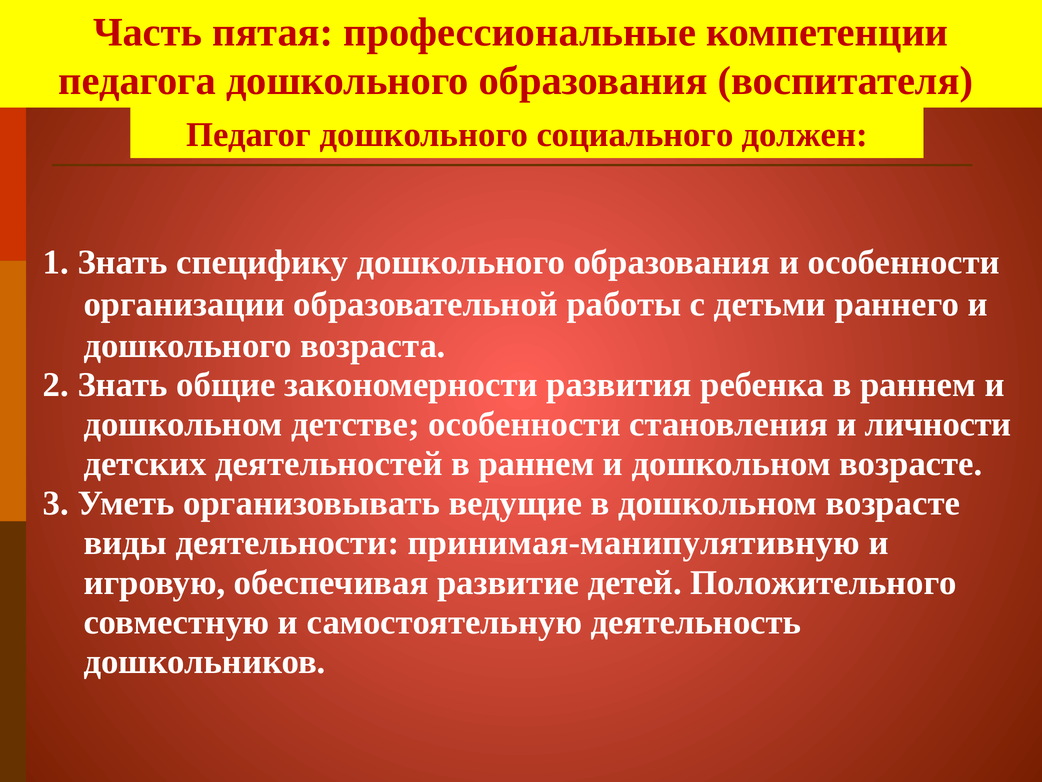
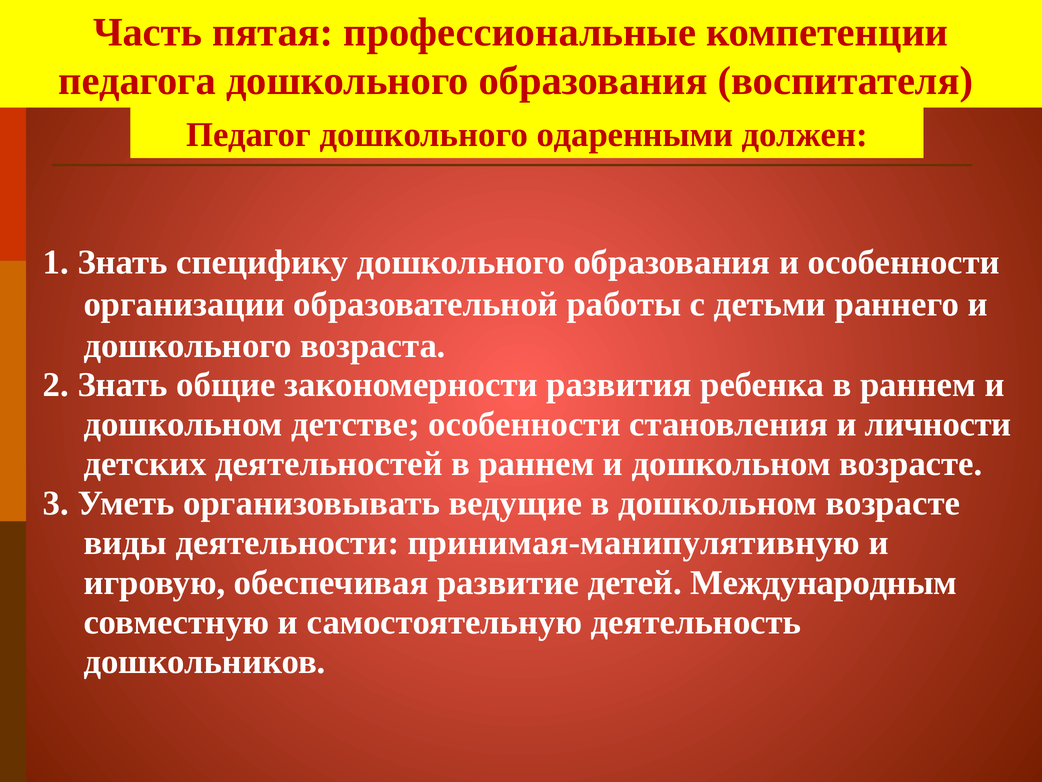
социального: социального -> одаренными (635, 135)
Положительного: Положительного -> Международным (824, 582)
